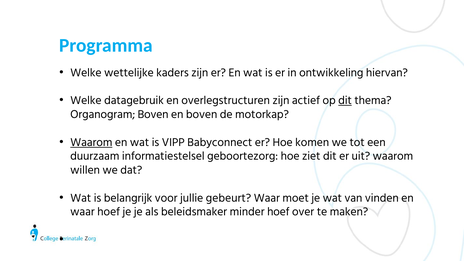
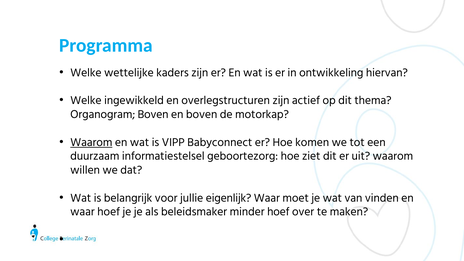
datagebruik: datagebruik -> ingewikkeld (134, 100)
dit underline: present -> none (345, 100)
gebeurt: gebeurt -> eigenlijk (229, 198)
